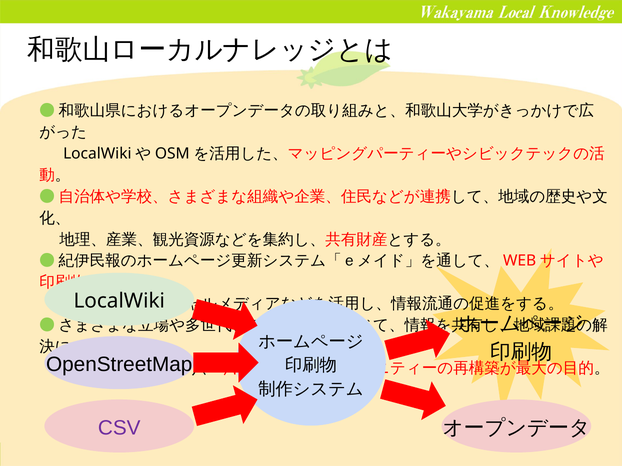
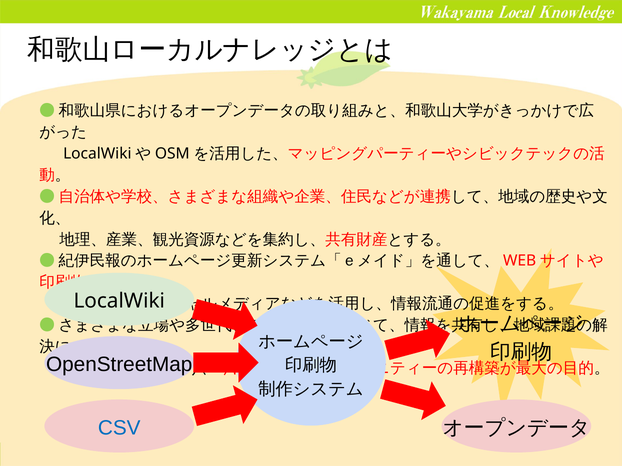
CSV colour: purple -> blue (119, 428)
